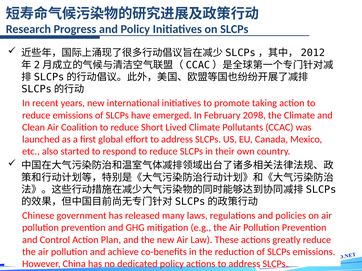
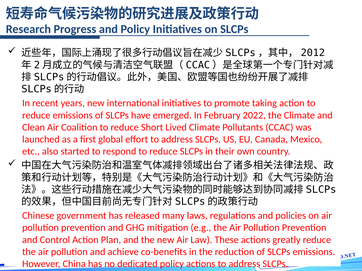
2098: 2098 -> 2022 (254, 115)
